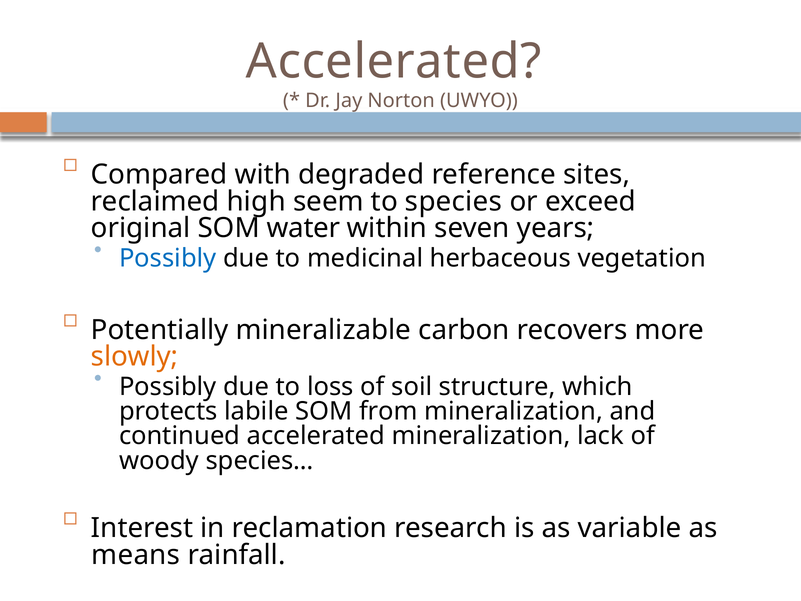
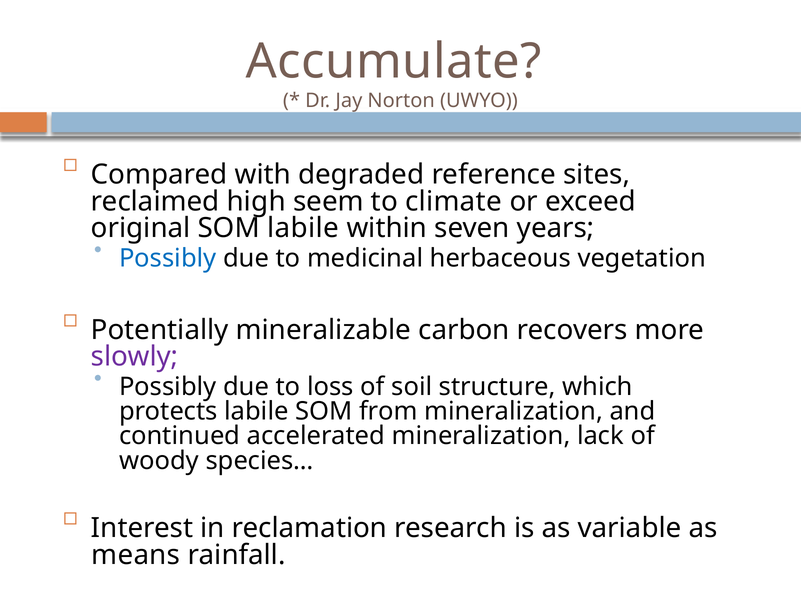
Accelerated: Accelerated -> Accumulate (394, 61)
species: species -> climate (454, 201)
SOM water: water -> labile (303, 228)
slowly colour: orange -> purple (135, 357)
